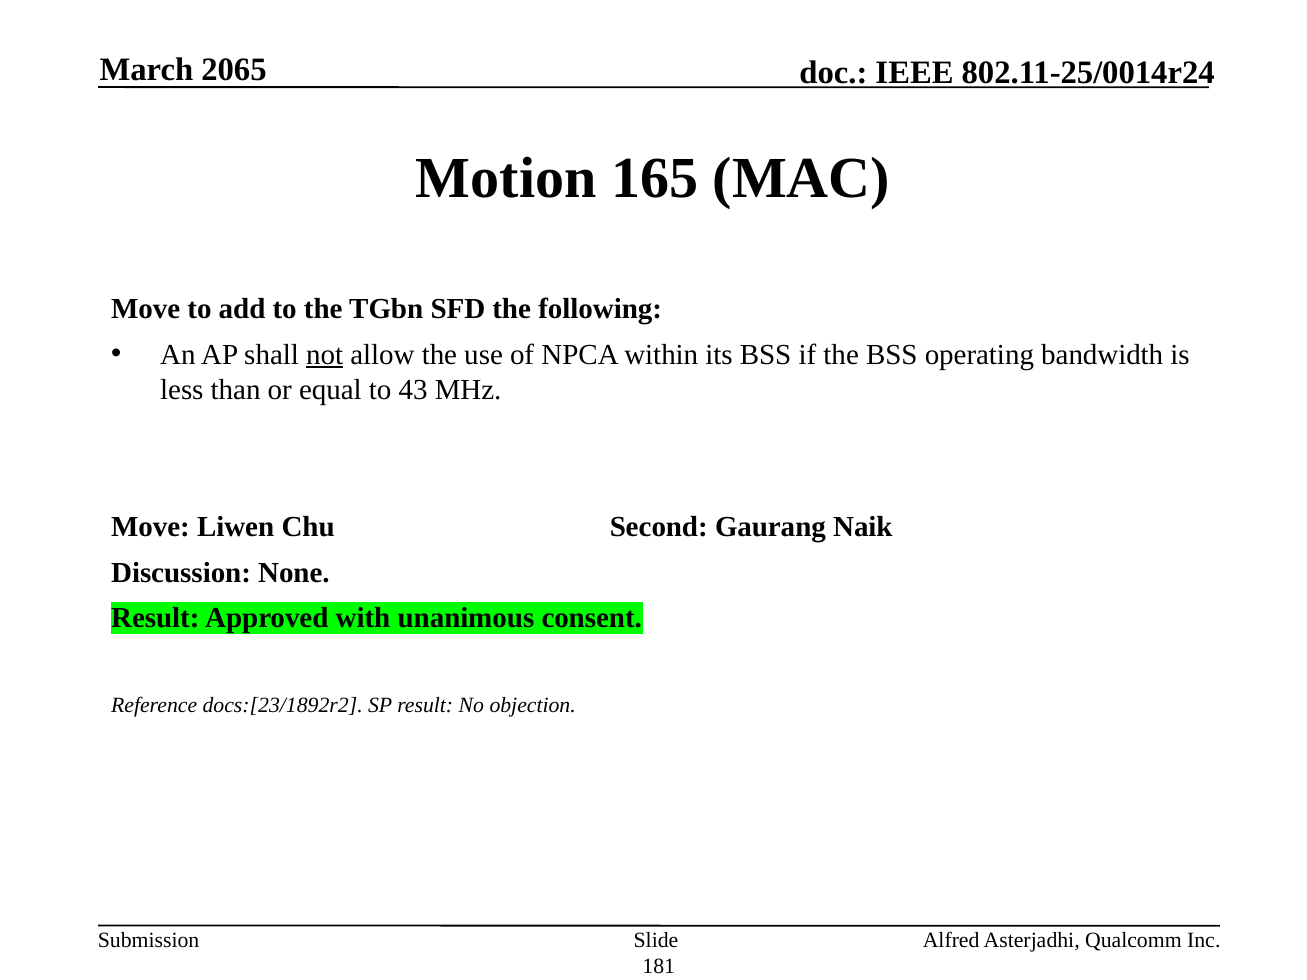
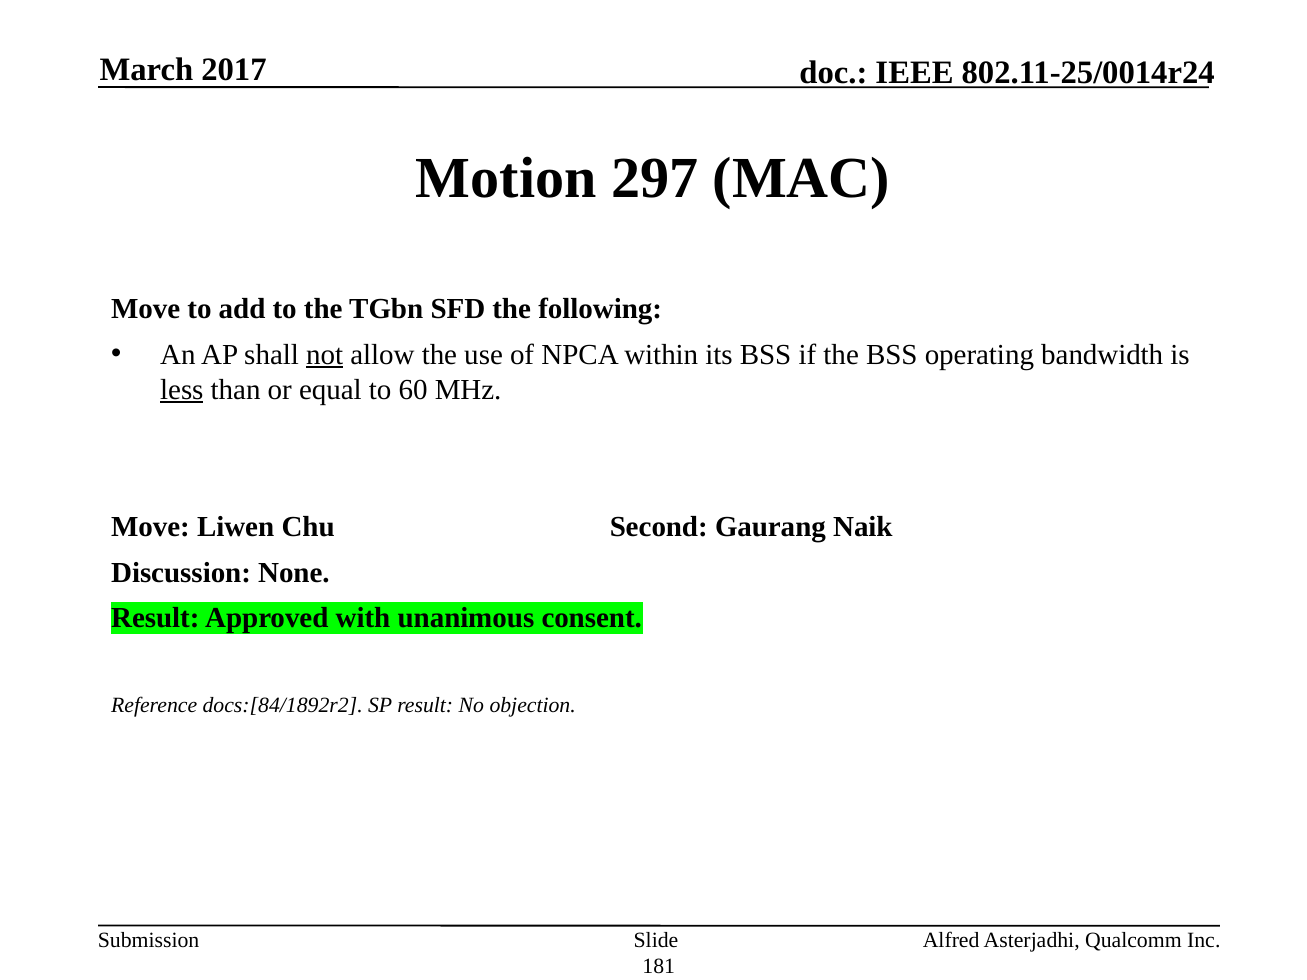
2065: 2065 -> 2017 (234, 69)
165: 165 -> 297 (655, 178)
less underline: none -> present (182, 390)
43: 43 -> 60 (413, 390)
docs:[23/1892r2: docs:[23/1892r2 -> docs:[84/1892r2 (283, 705)
